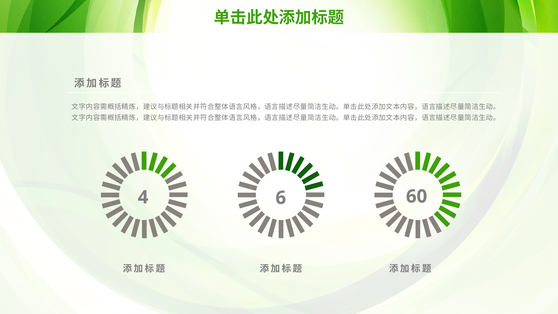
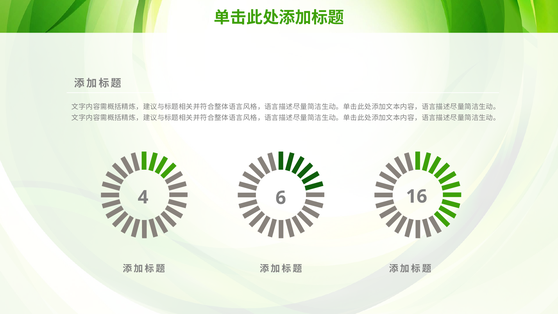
60: 60 -> 16 (417, 196)
